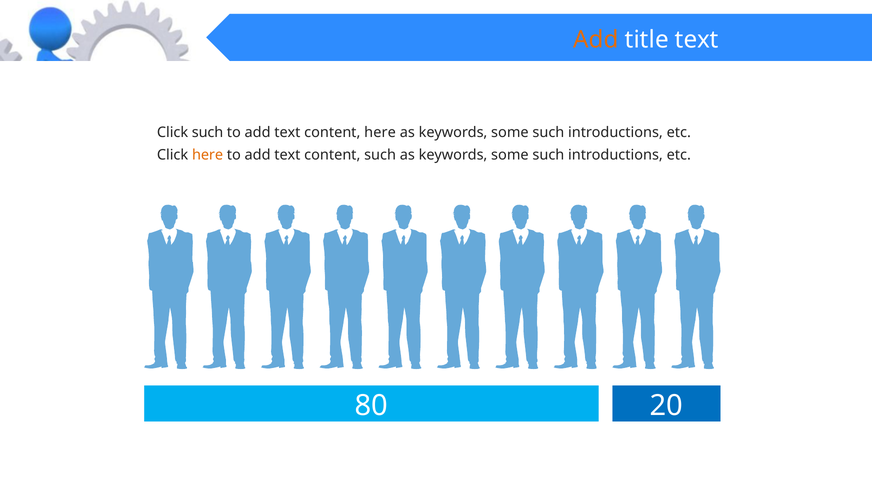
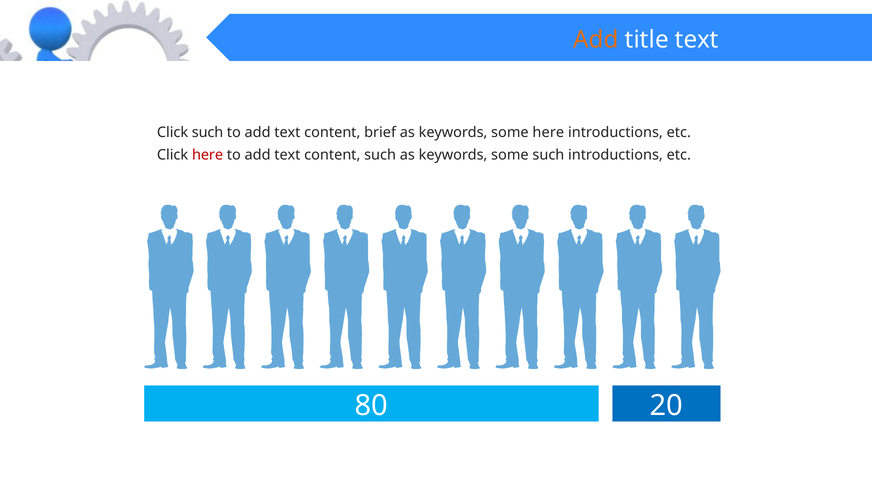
content here: here -> brief (380, 132)
such: such -> here (548, 132)
here colour: orange -> red (208, 155)
